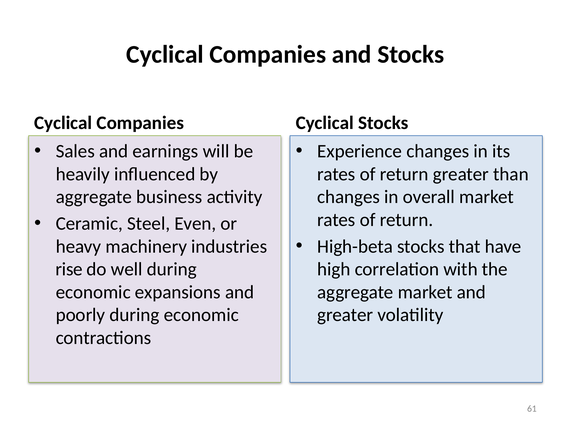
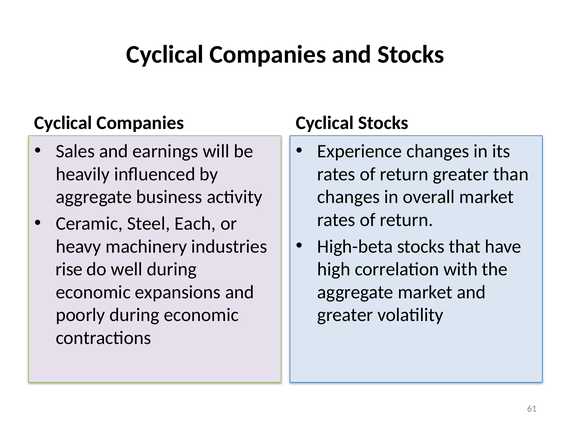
Even: Even -> Each (195, 224)
